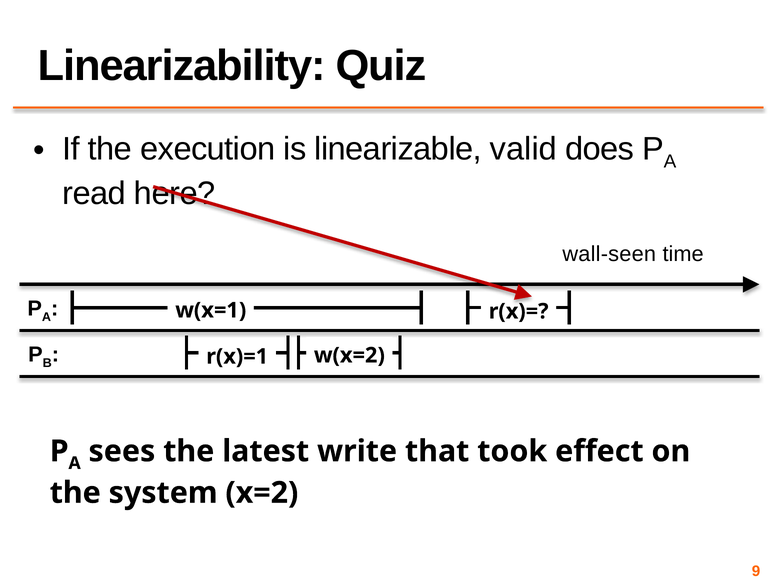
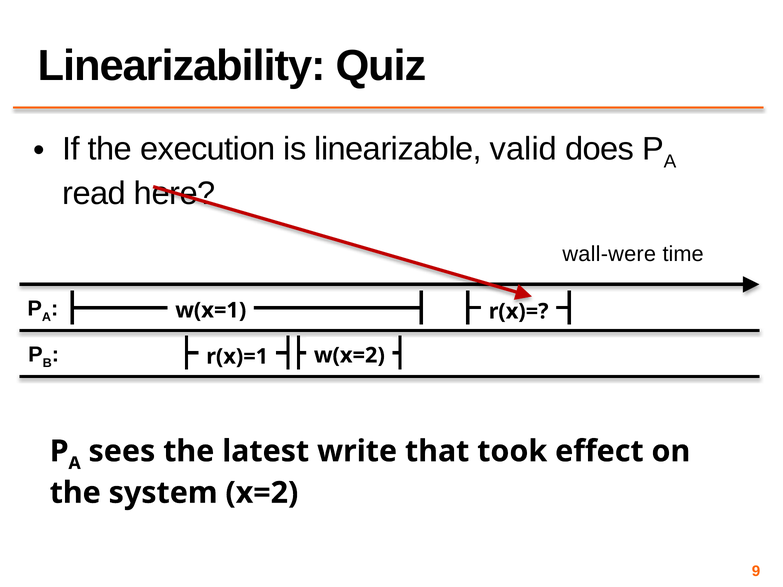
wall-seen: wall-seen -> wall-were (609, 254)
